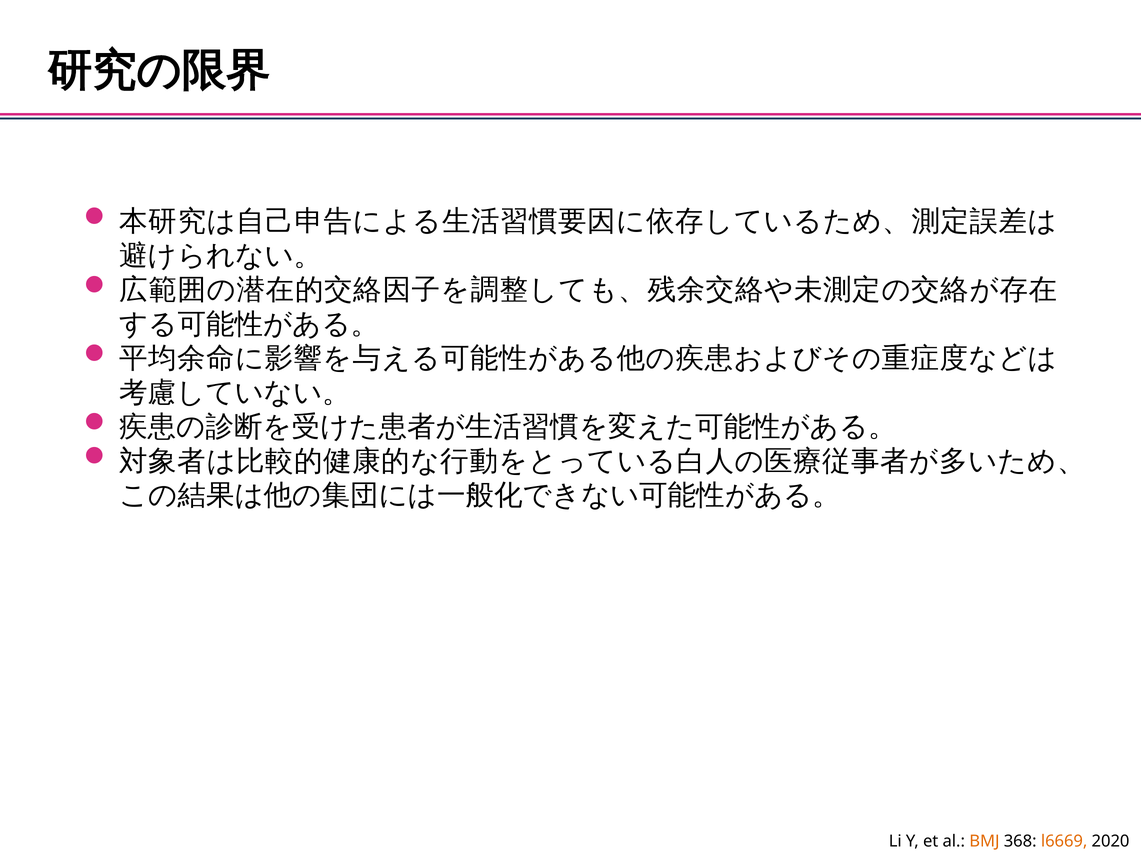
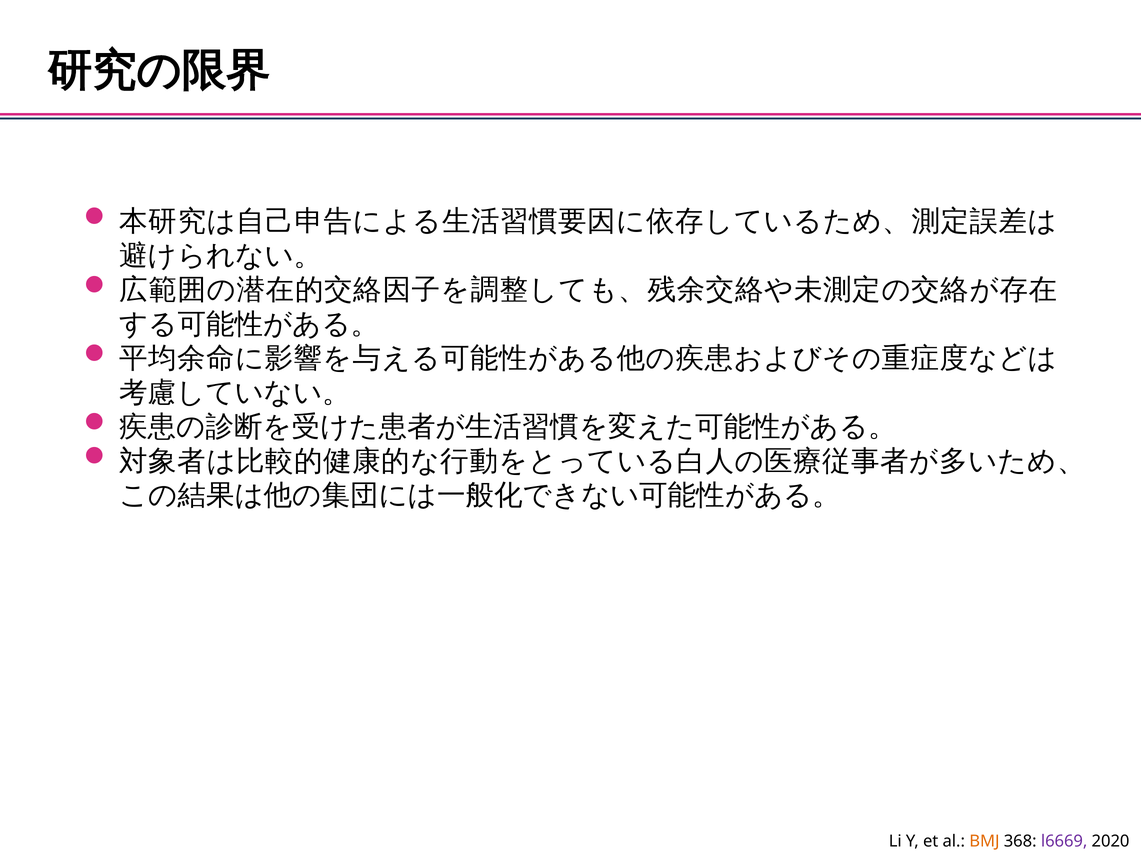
l6669 colour: orange -> purple (1064, 841)
